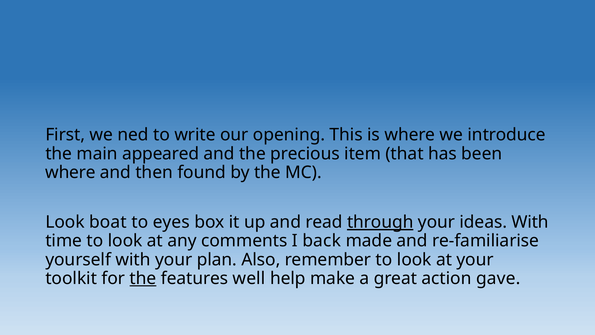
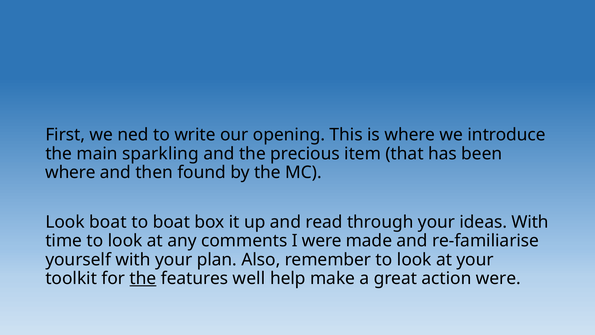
appeared: appeared -> sparkling (161, 153)
to eyes: eyes -> boat (171, 222)
through underline: present -> none (380, 222)
I back: back -> were (322, 241)
action gave: gave -> were (498, 278)
